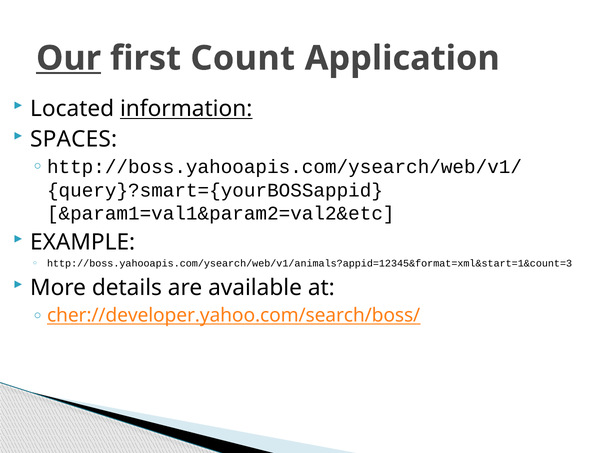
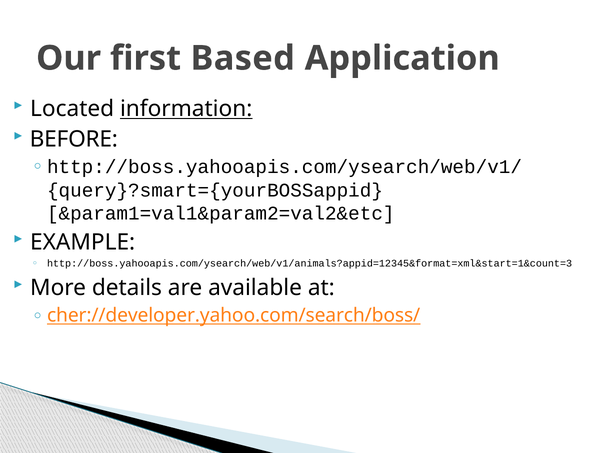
Our underline: present -> none (69, 58)
Count: Count -> Based (243, 58)
SPACES: SPACES -> BEFORE (74, 139)
